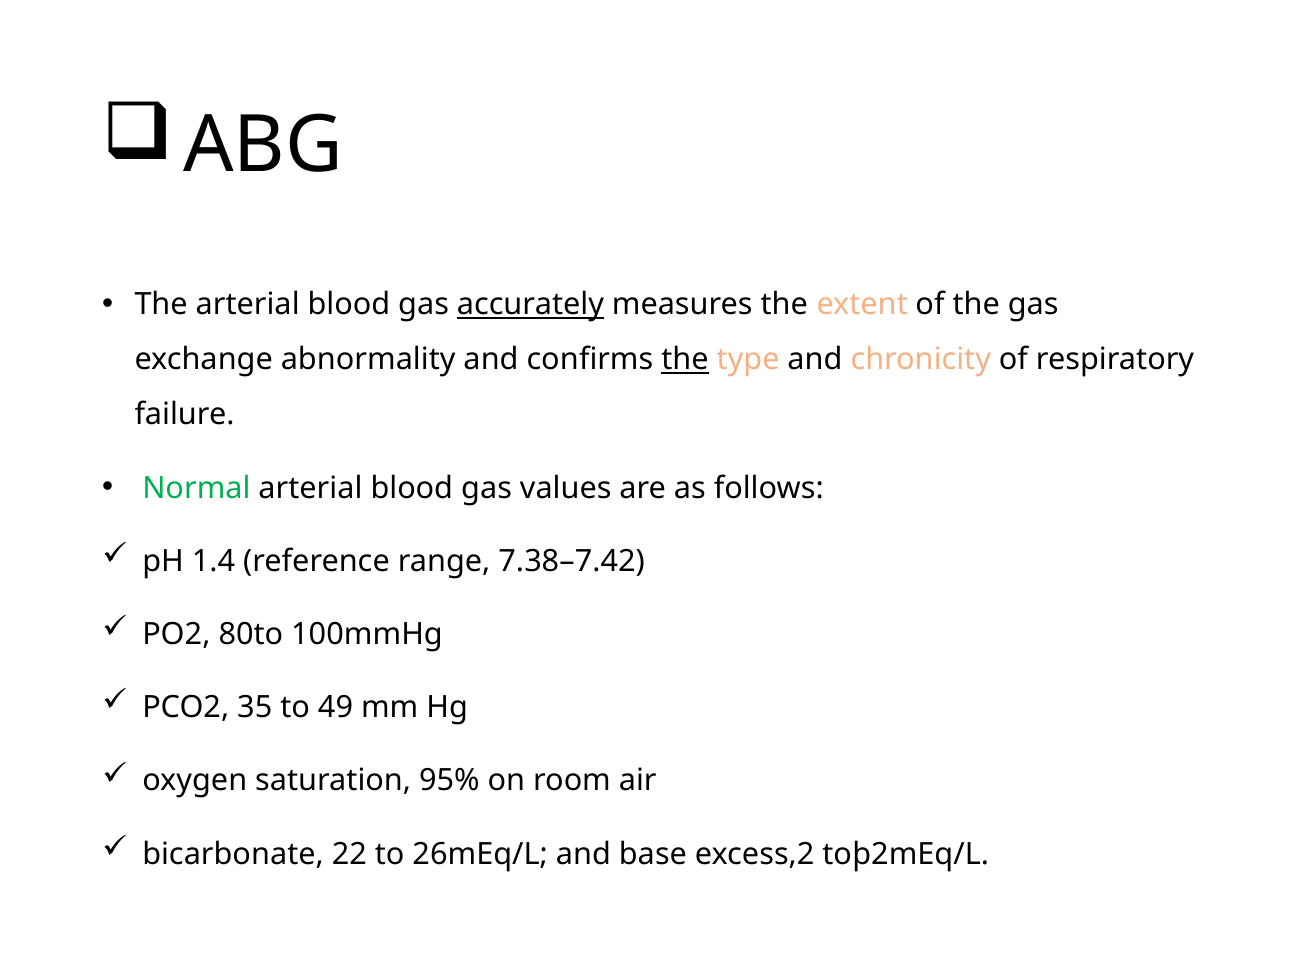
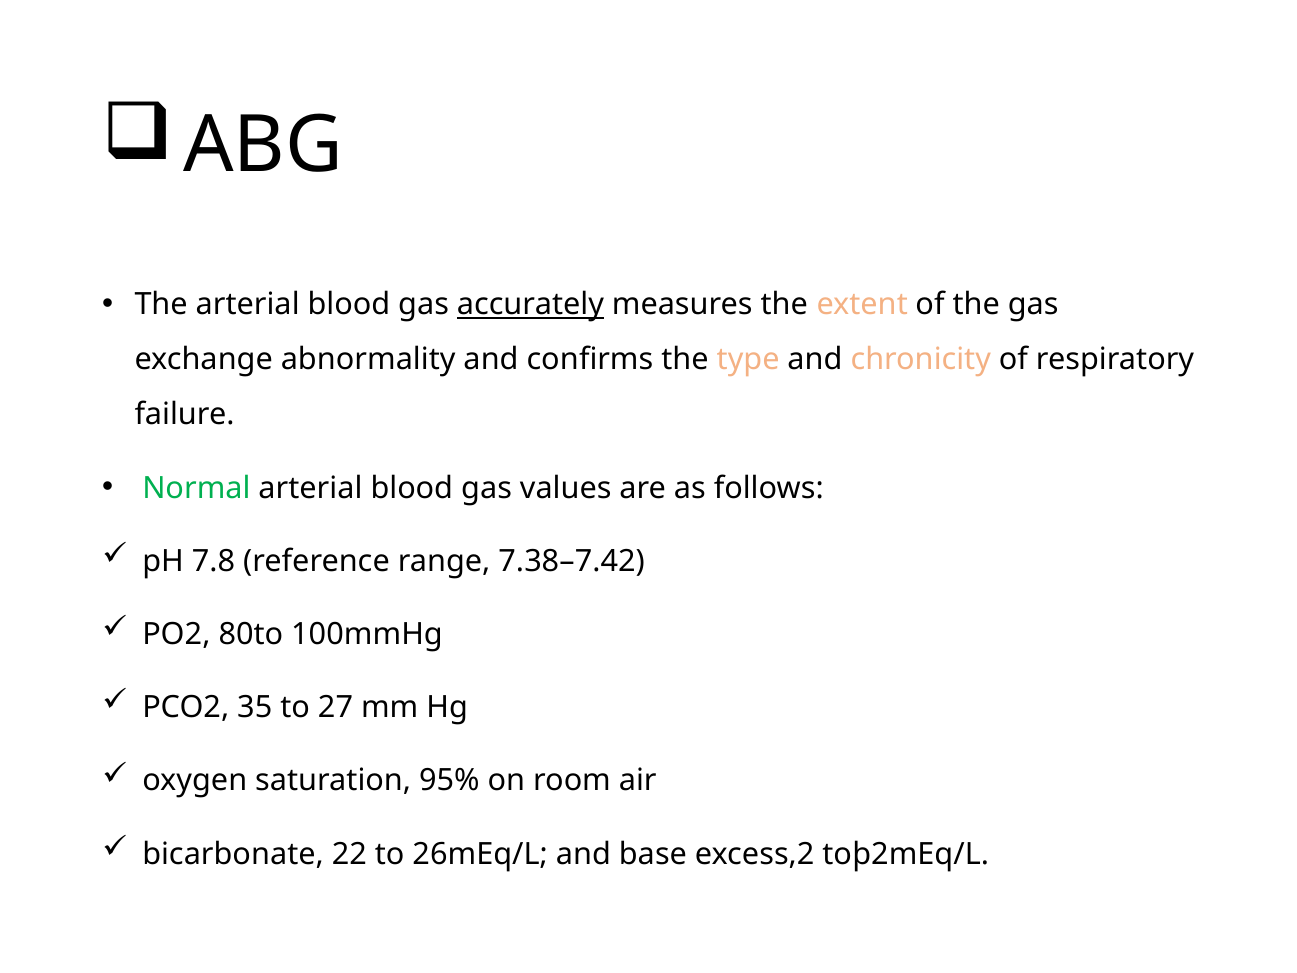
the underline: present -> none (685, 359)
1.4: 1.4 -> 7.8 (213, 561)
49: 49 -> 27 (336, 707)
